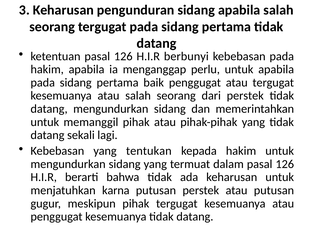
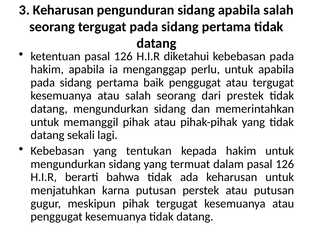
berbunyi: berbunyi -> diketahui (186, 56)
dari perstek: perstek -> prestek (245, 96)
